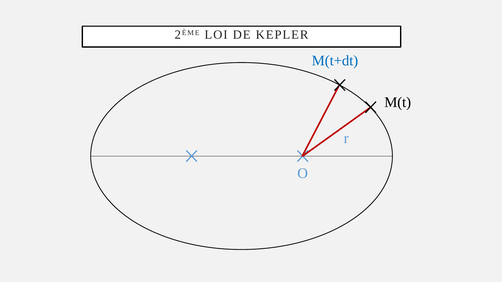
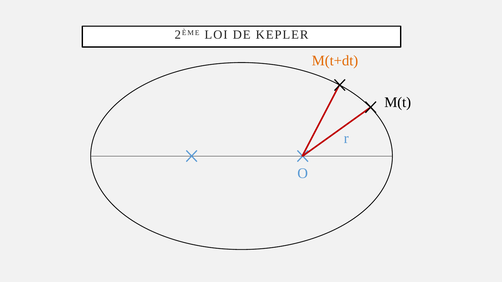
M(t+dt colour: blue -> orange (335, 61)
